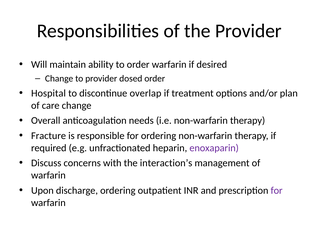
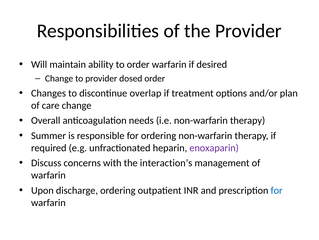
Hospital: Hospital -> Changes (49, 93)
Fracture: Fracture -> Summer (49, 135)
for colour: purple -> blue (277, 190)
